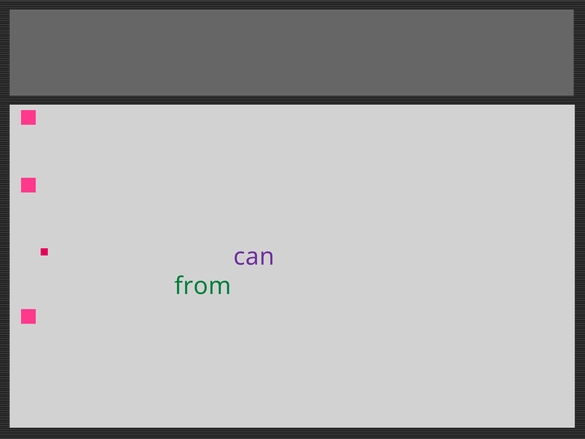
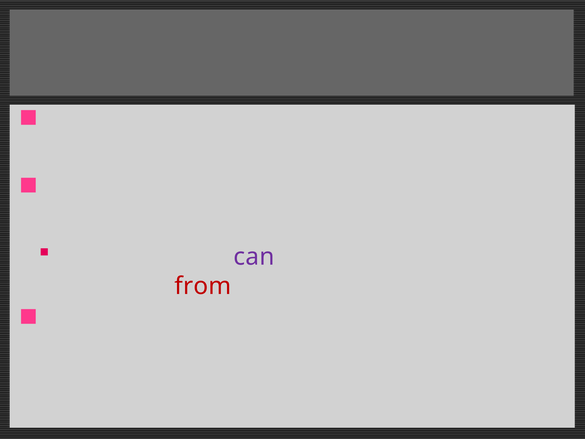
from colour: green -> red (203, 286)
